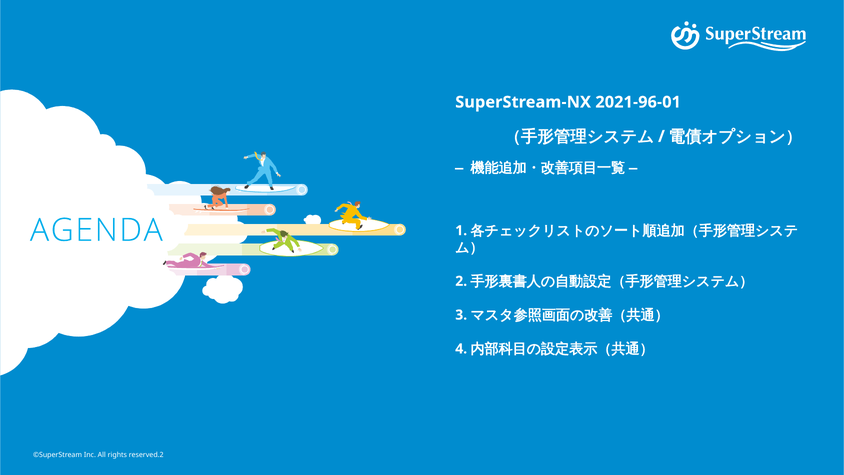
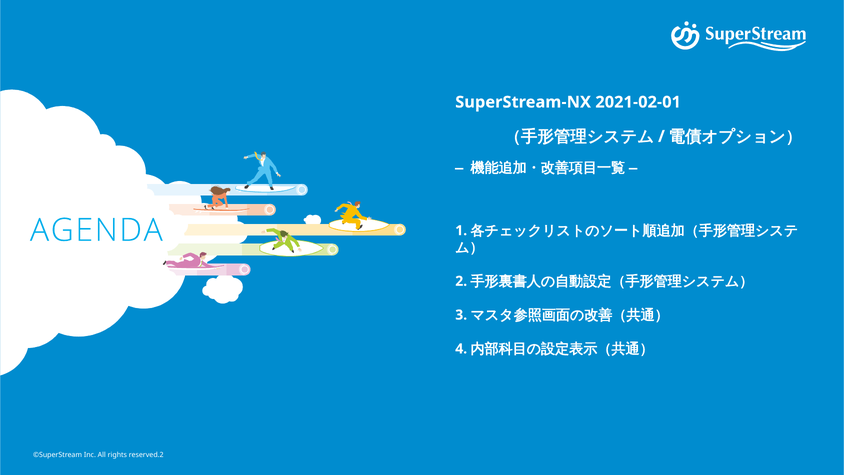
2021-96-01: 2021-96-01 -> 2021-02-01 (638, 102)
